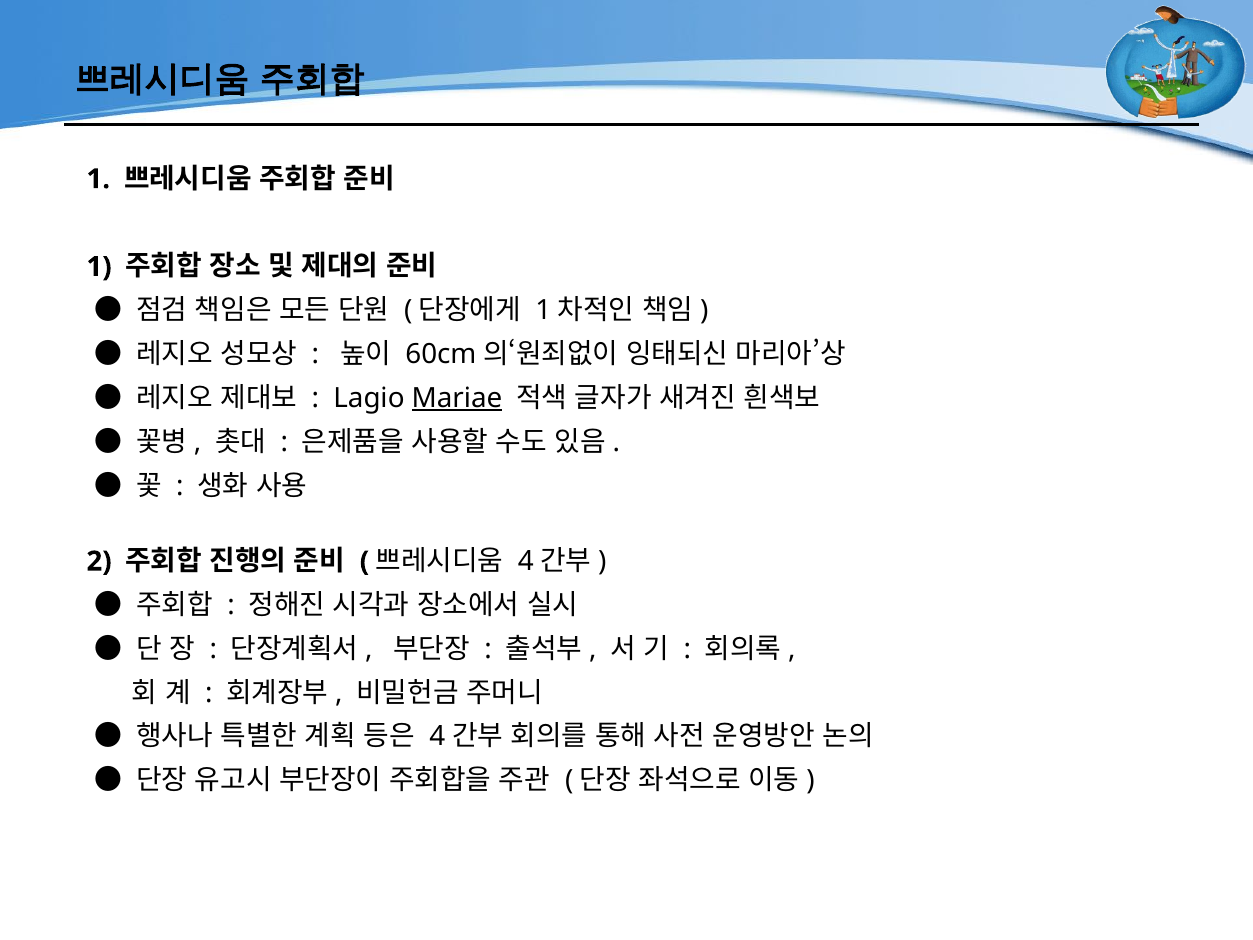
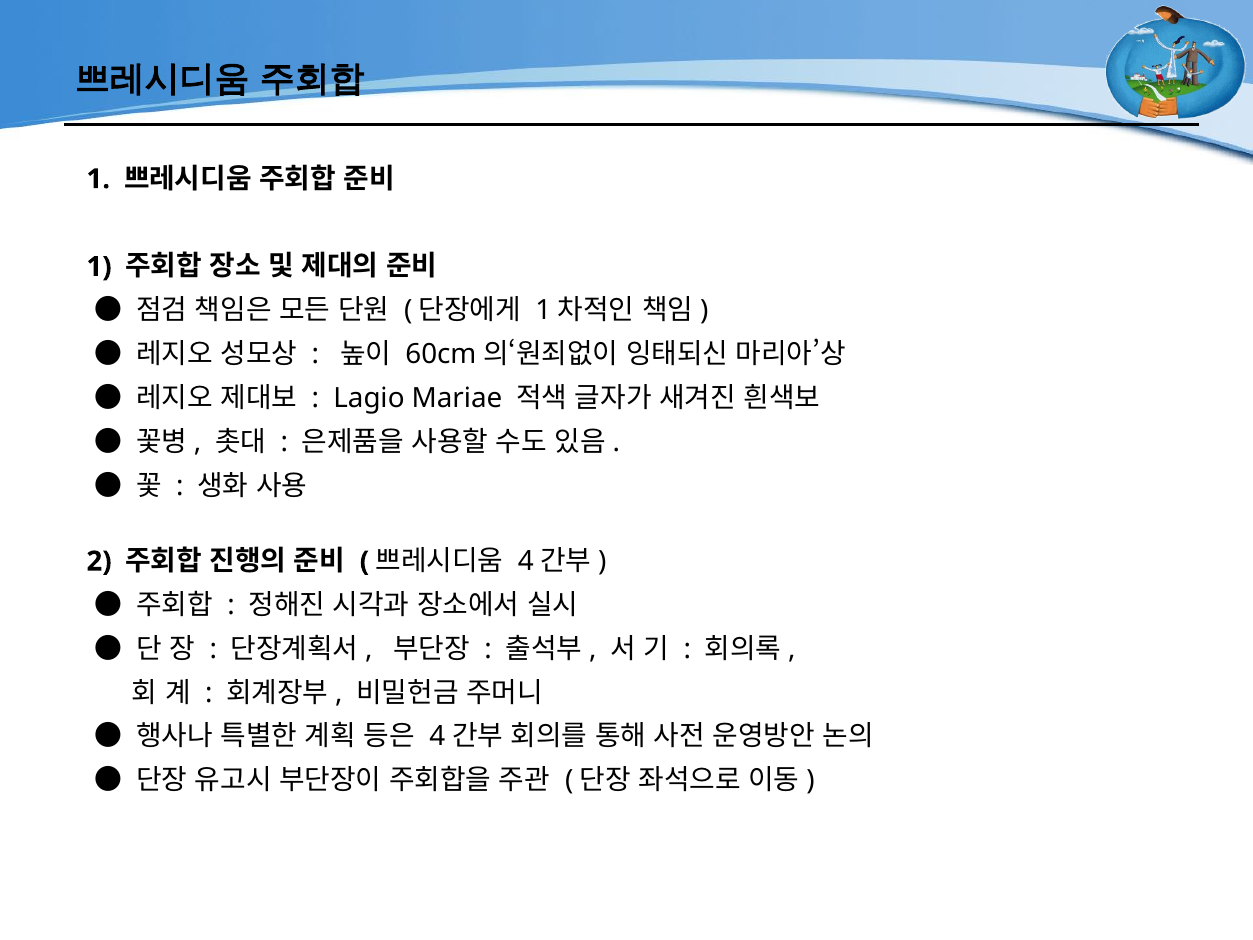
Mariae underline: present -> none (457, 398)
